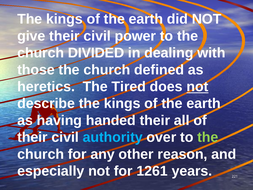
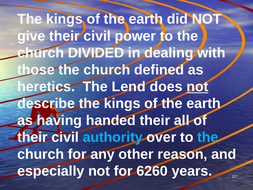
Tired: Tired -> Lend (129, 87)
the colour: light green -> light blue (208, 137)
1261: 1261 -> 6260 (152, 171)
